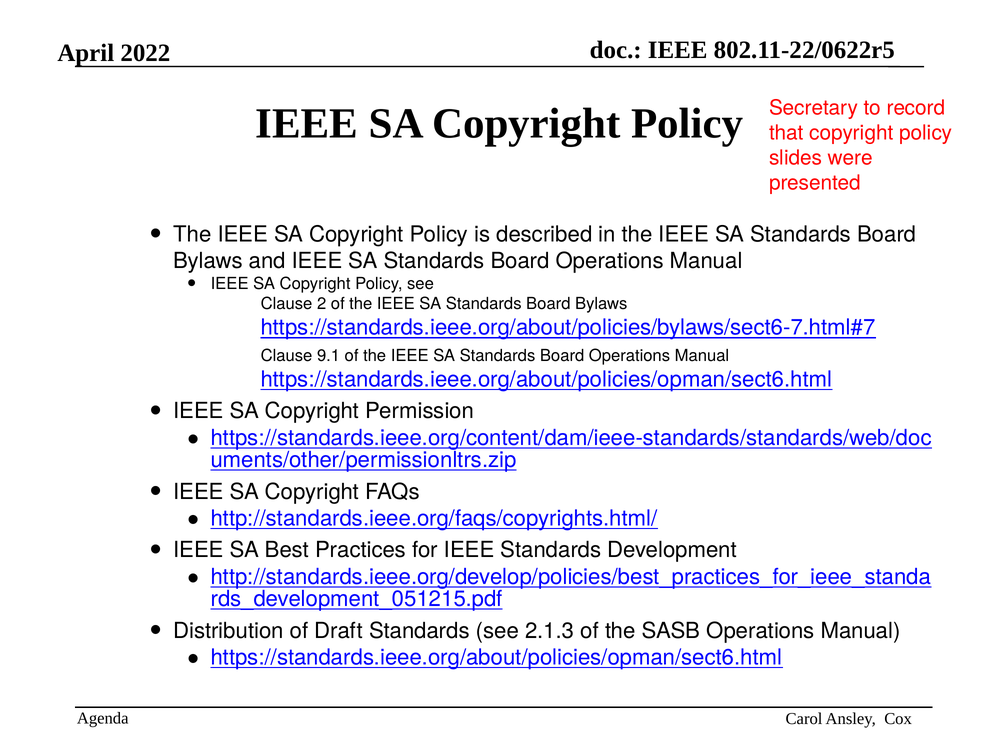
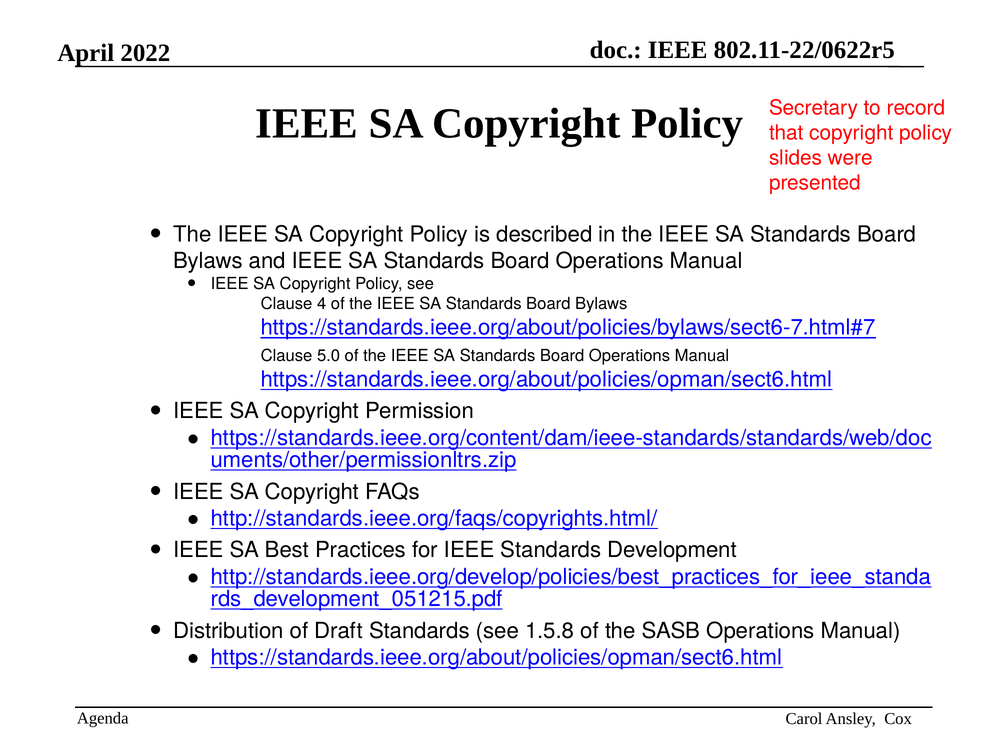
2: 2 -> 4 (322, 304)
9.1: 9.1 -> 5.0 (329, 356)
2.1.3: 2.1.3 -> 1.5.8 (550, 631)
